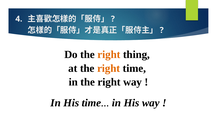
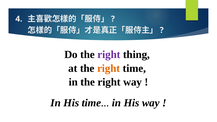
right colour: orange -> purple (109, 55)
